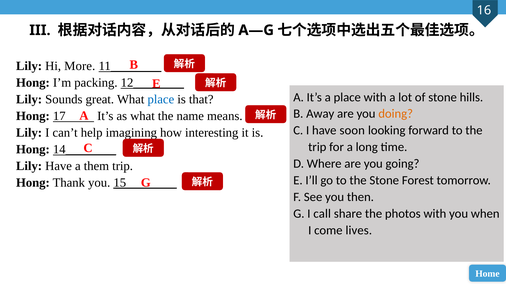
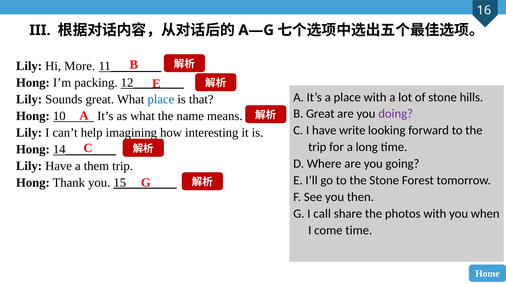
B Away: Away -> Great (320, 114)
doing colour: orange -> purple (396, 114)
17: 17 -> 10 (59, 116)
soon: soon -> write (352, 131)
come lives: lives -> time (359, 231)
